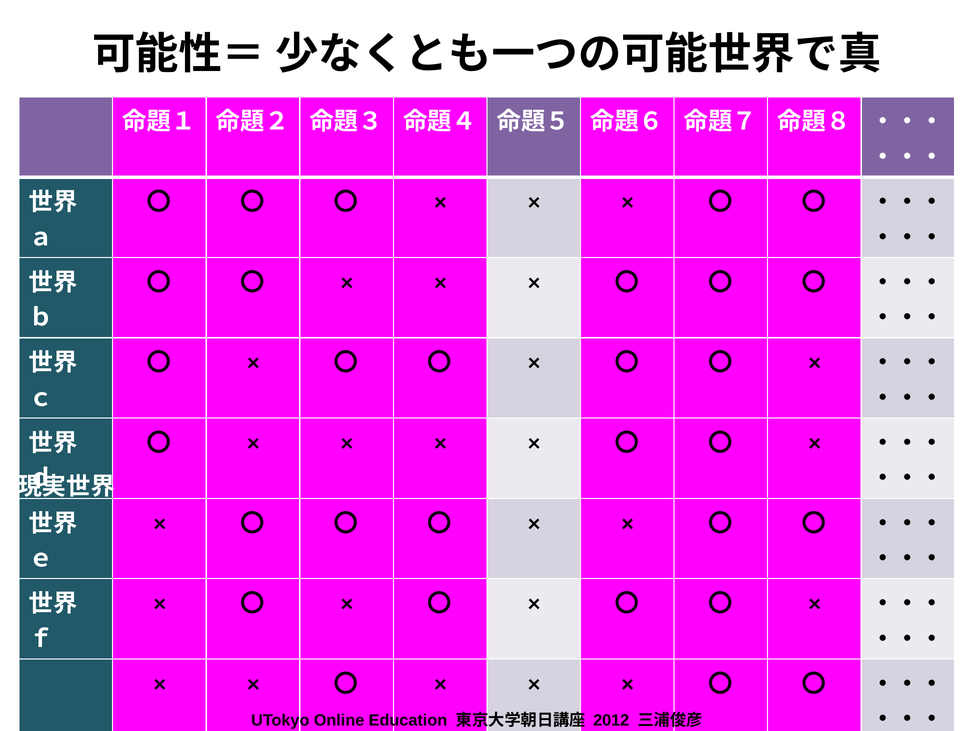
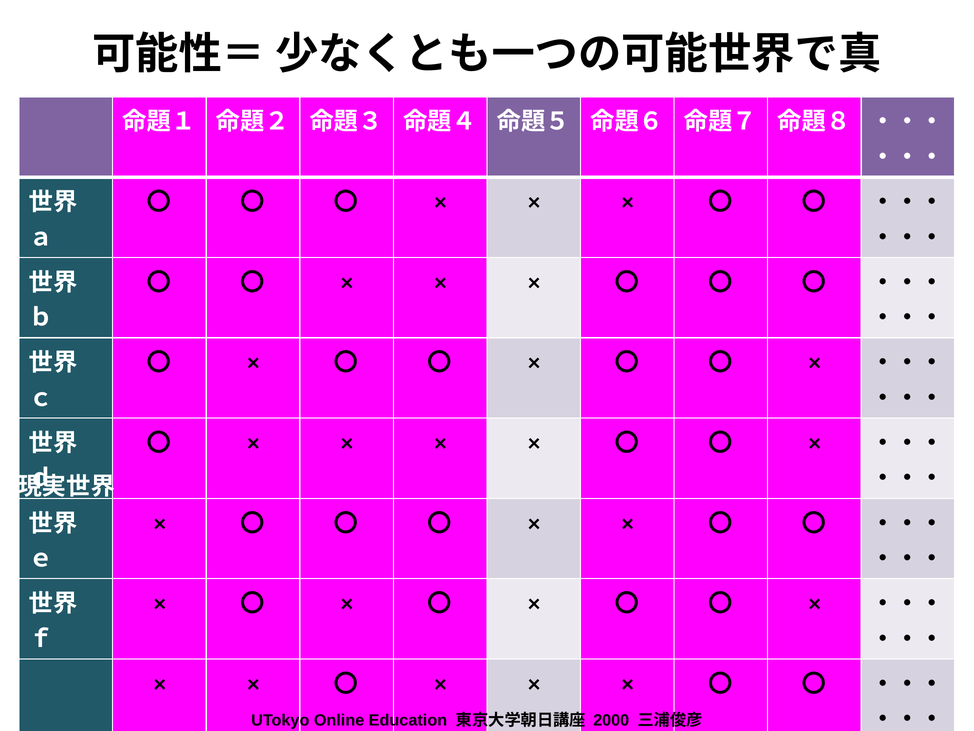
2012: 2012 -> 2000 (611, 720)
